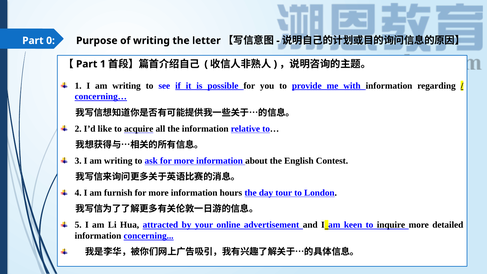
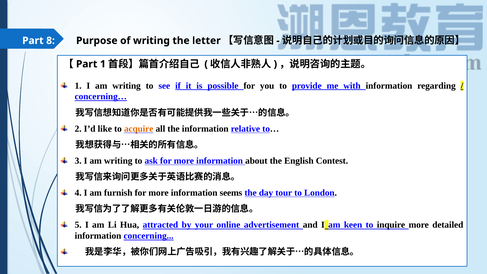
0: 0 -> 8 (51, 41)
acquire colour: black -> orange (139, 129)
hours: hours -> seems (231, 193)
